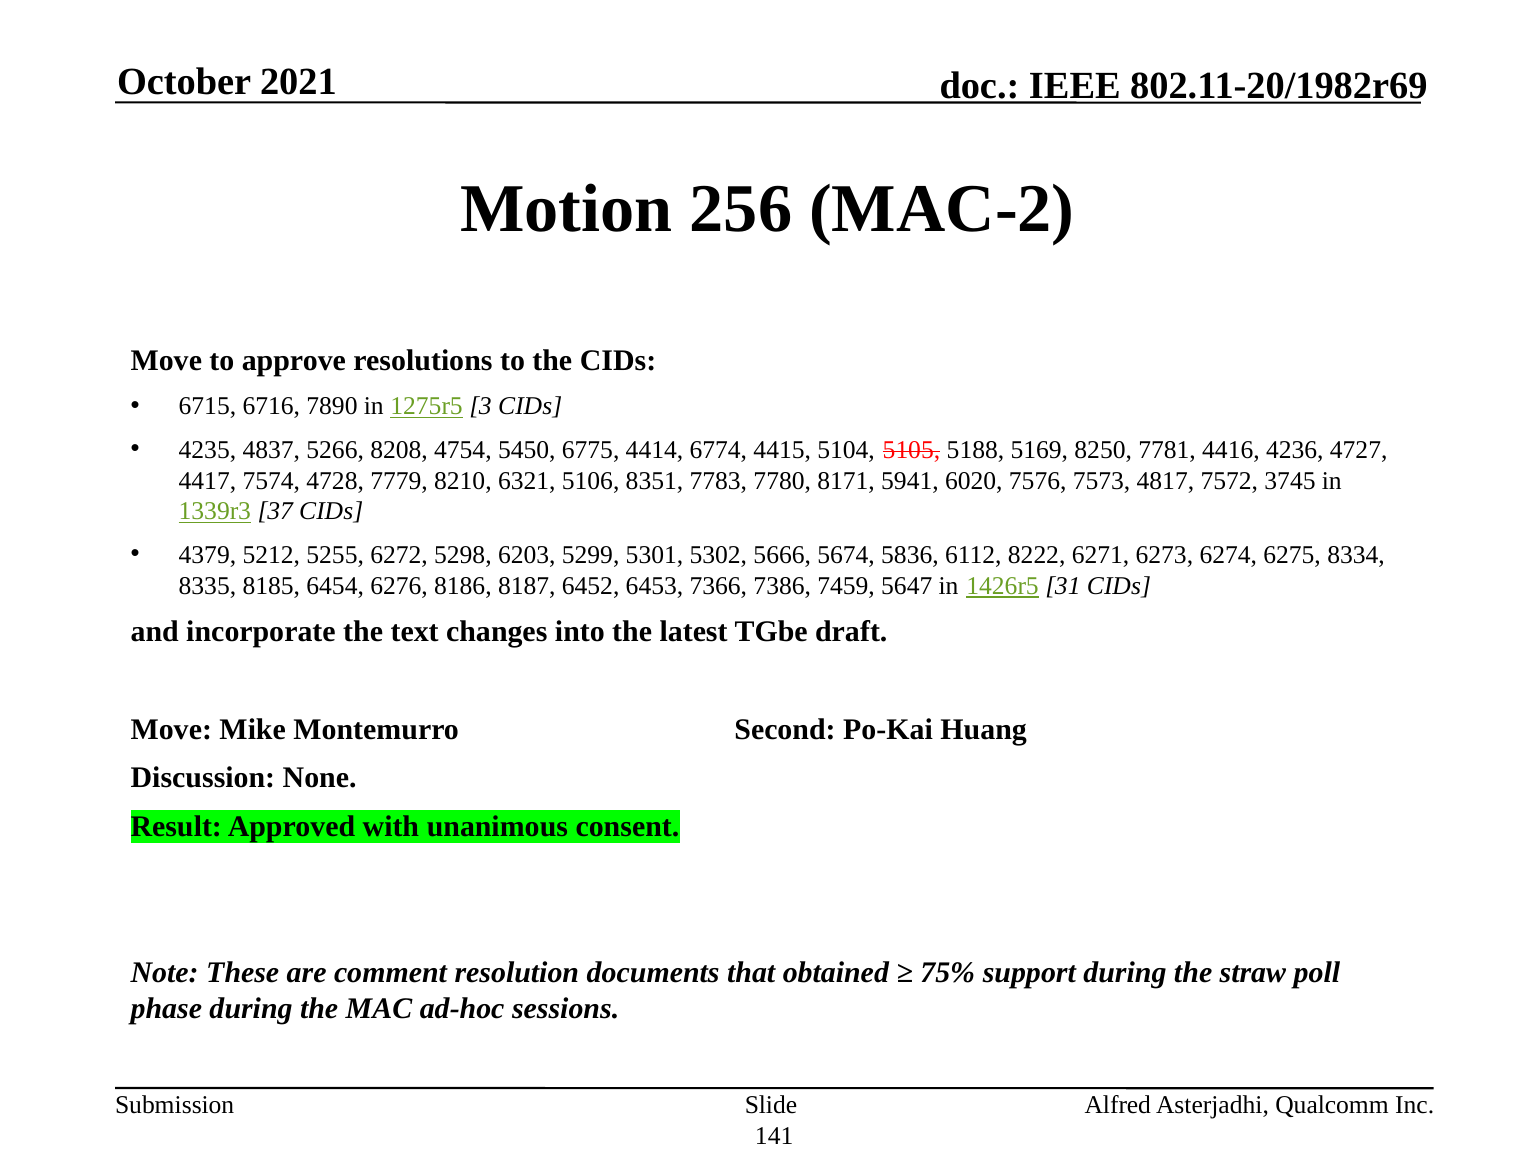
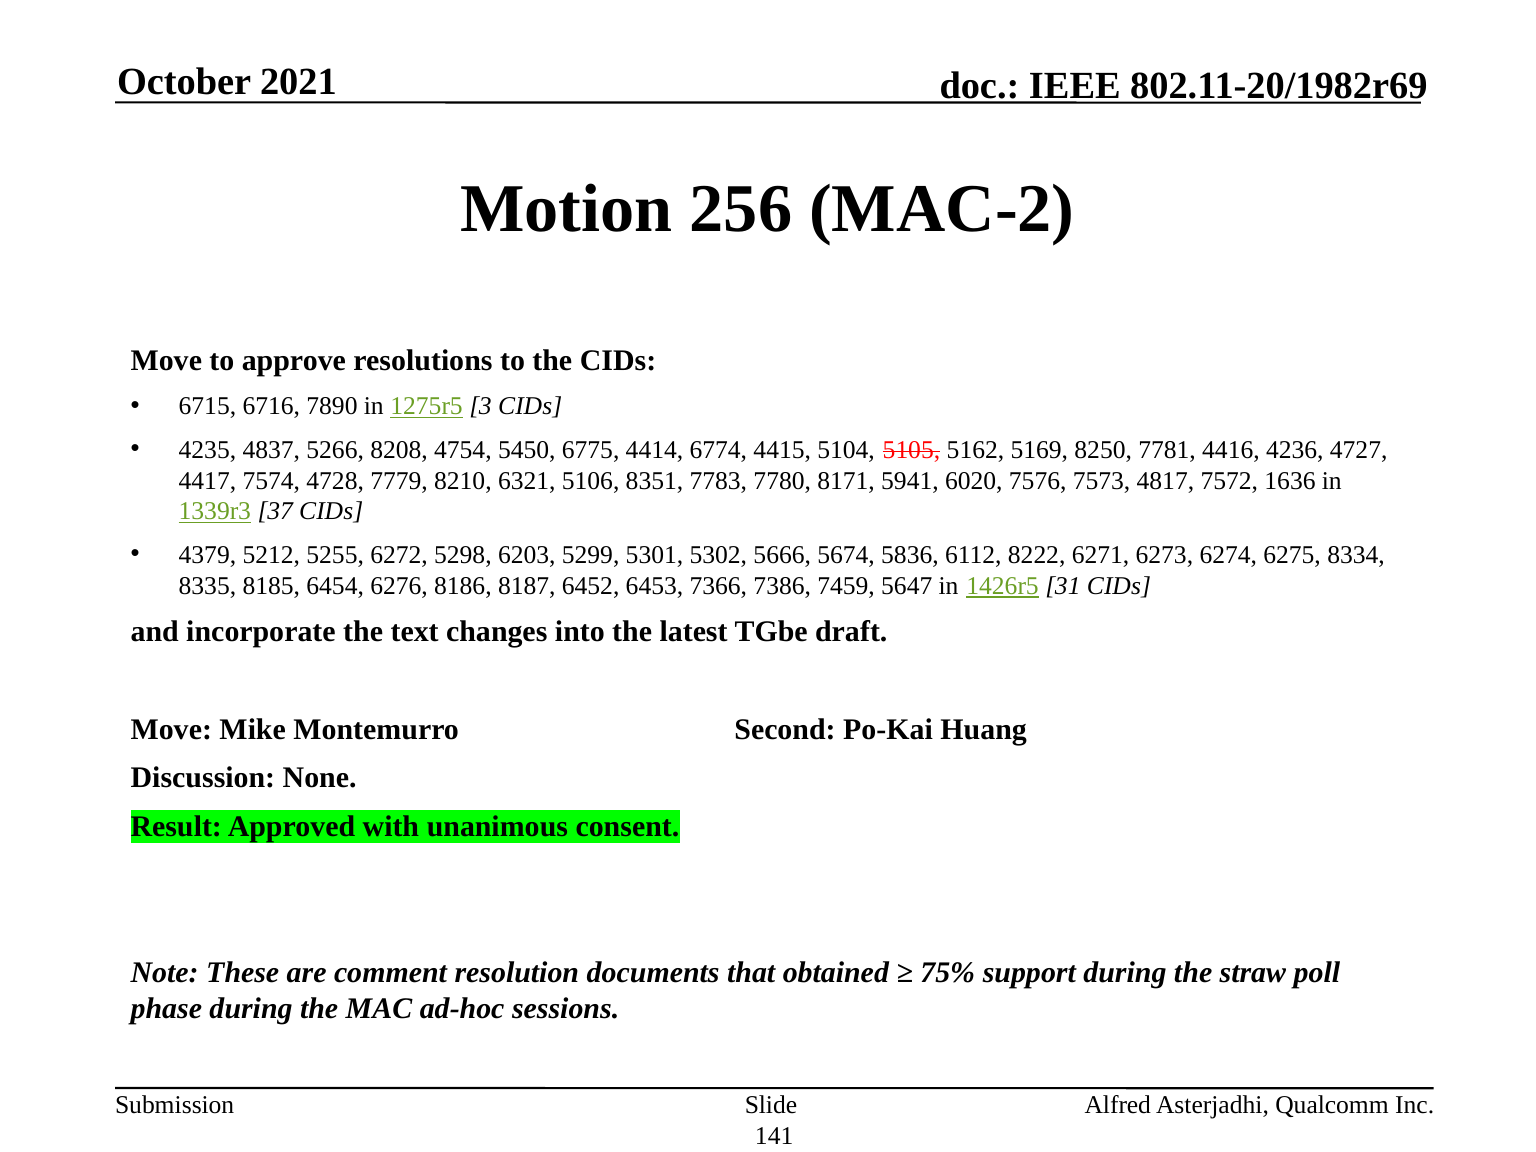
5188: 5188 -> 5162 (975, 450)
3745: 3745 -> 1636 (1290, 481)
